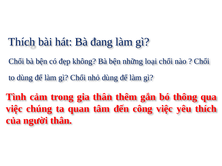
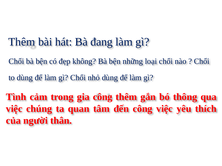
Thích: Thích -> Thêm (22, 42)
gia thân: thân -> công (103, 97)
